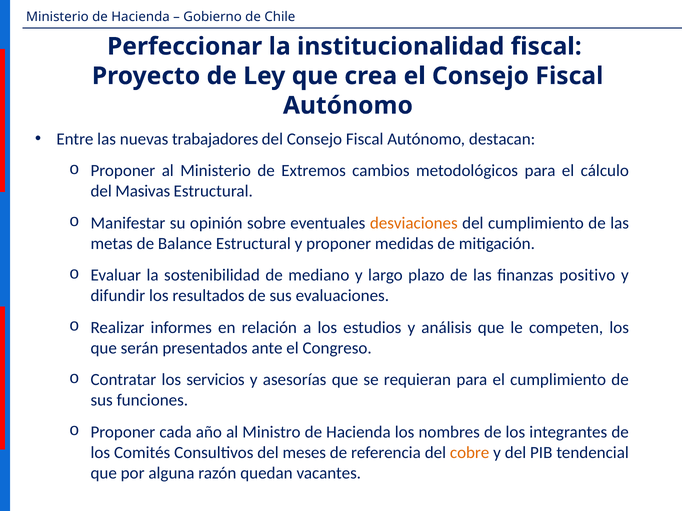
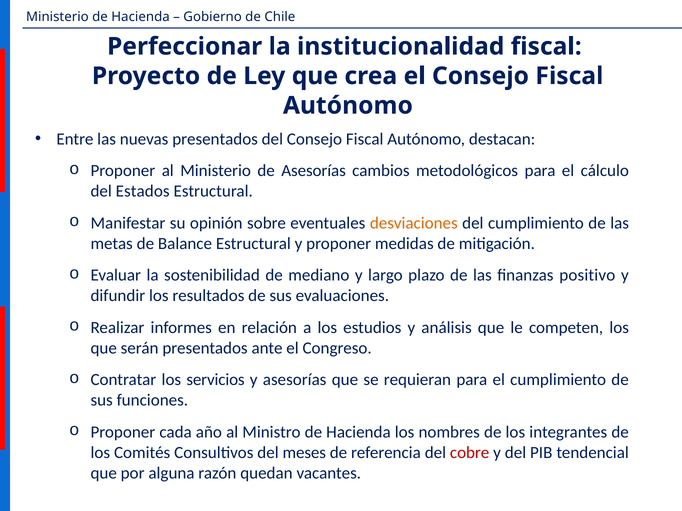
nuevas trabajadores: trabajadores -> presentados (215, 139)
de Extremos: Extremos -> Asesorías (314, 171)
Masivas: Masivas -> Estados (143, 191)
cobre colour: orange -> red (470, 453)
